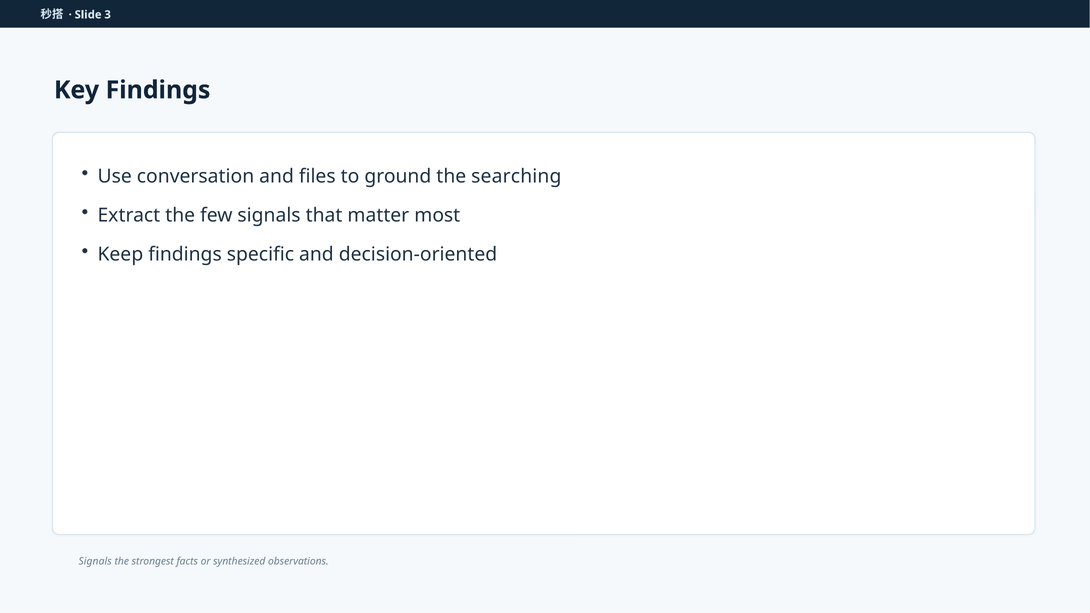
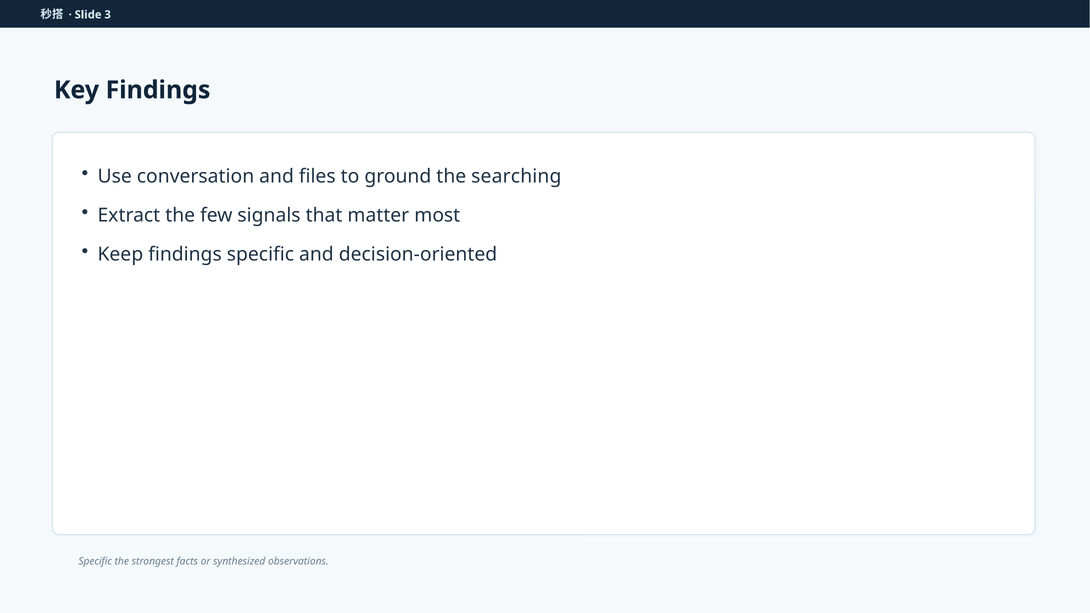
Signals: Signals -> Specific (95, 561)
